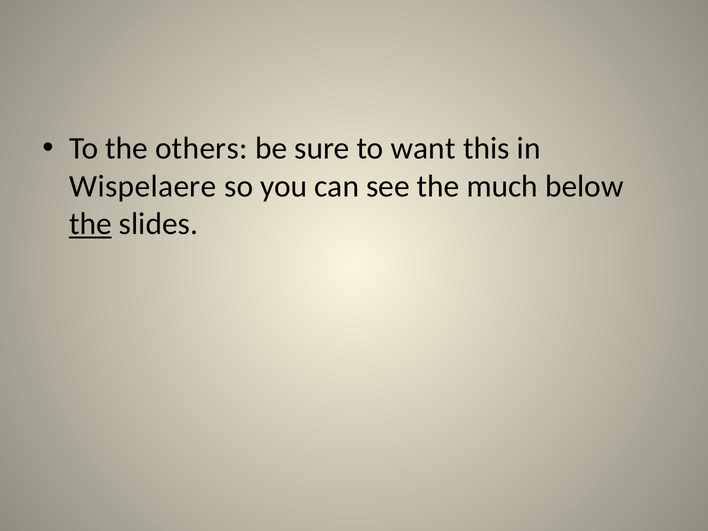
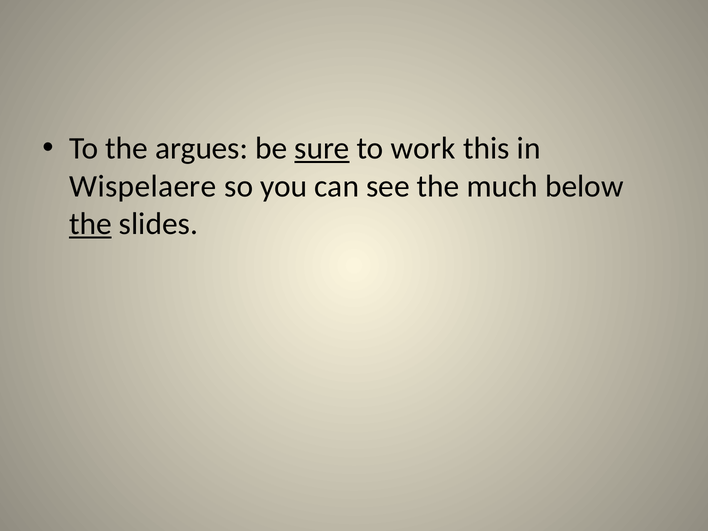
others: others -> argues (202, 149)
sure underline: none -> present (322, 149)
want: want -> work (423, 149)
